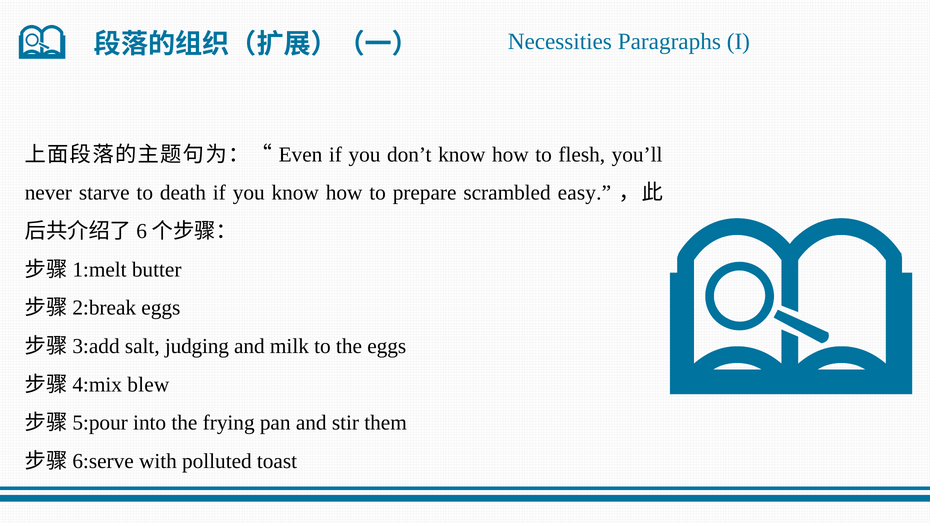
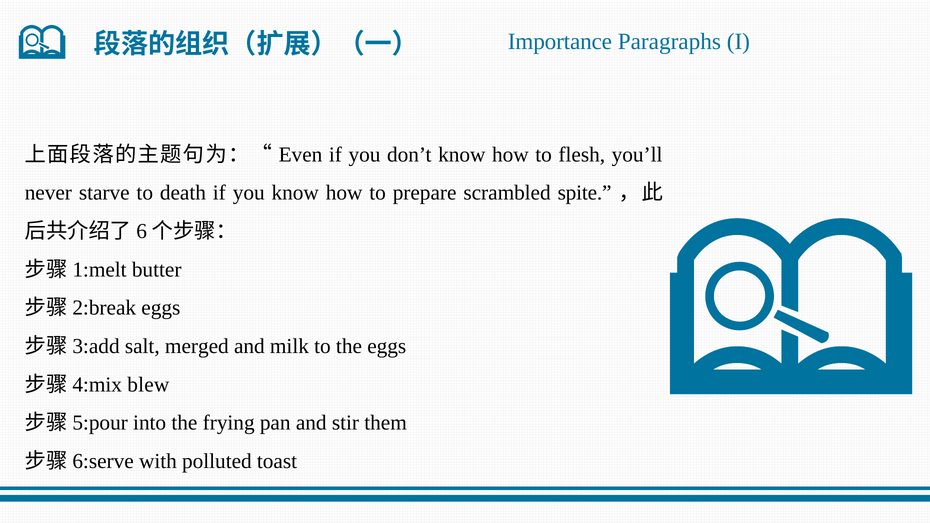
Necessities: Necessities -> Importance (560, 42)
easy: easy -> spite (585, 193)
judging: judging -> merged (197, 346)
